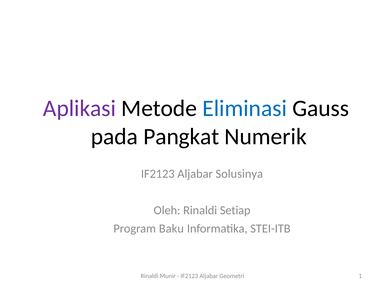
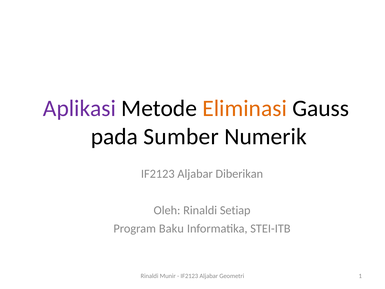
Eliminasi colour: blue -> orange (245, 108)
Pangkat: Pangkat -> Sumber (181, 136)
Solusinya: Solusinya -> Diberikan (239, 174)
